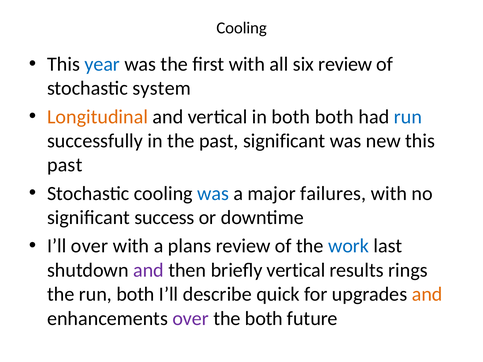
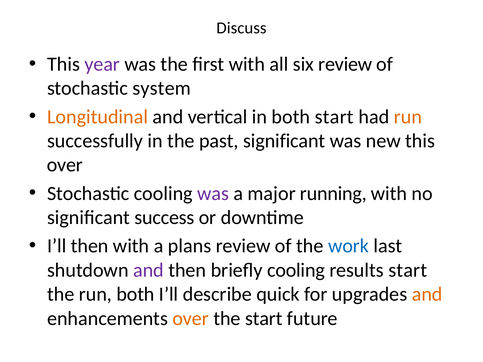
Cooling: Cooling -> Discuss (241, 28)
year colour: blue -> purple (102, 64)
both both: both -> start (334, 117)
run colour: blue -> orange (408, 117)
past: past -> over (65, 165)
was colour: blue -> purple (213, 194)
failures: failures -> running (333, 194)
I’ll over: over -> then (90, 246)
briefly vertical: vertical -> cooling (296, 270)
results rings: rings -> start (408, 270)
over colour: purple -> orange (191, 319)
the both: both -> start (264, 319)
